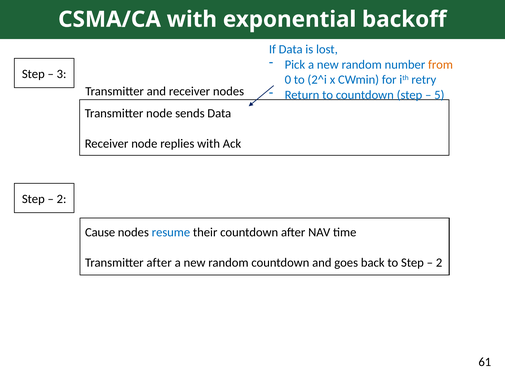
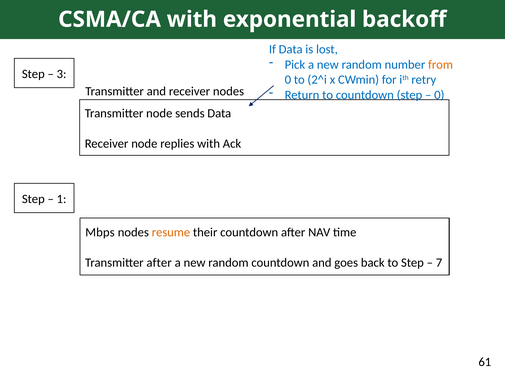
5: 5 -> 0 (439, 95)
2: 2 -> 1 (62, 199)
Cause: Cause -> Mbps (100, 232)
resume colour: blue -> orange (171, 232)
2: 2 -> 7 (439, 262)
